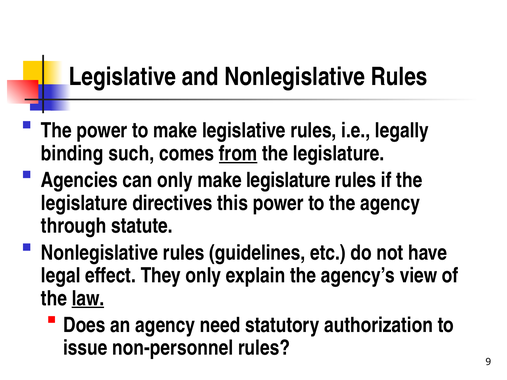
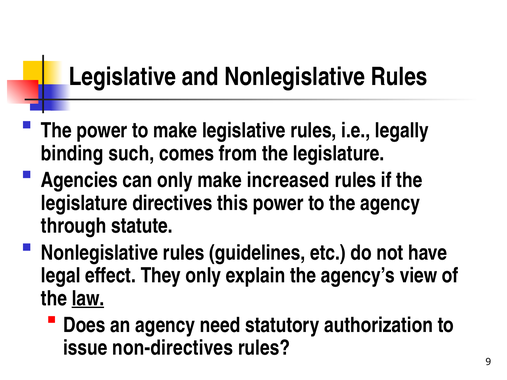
from underline: present -> none (238, 154)
make legislature: legislature -> increased (288, 180)
non-personnel: non-personnel -> non-directives (173, 348)
